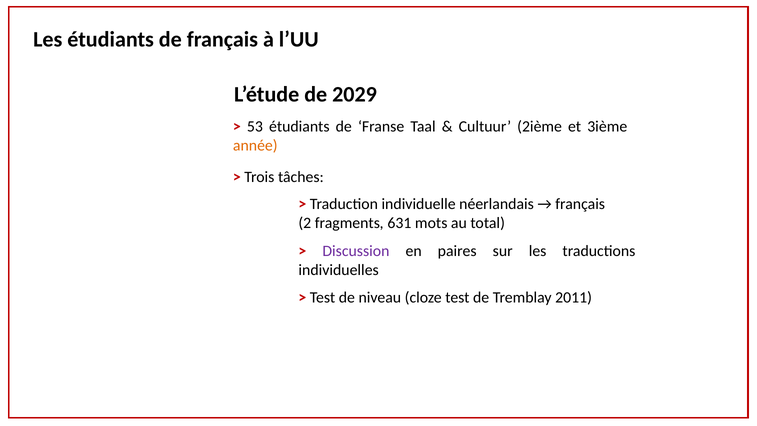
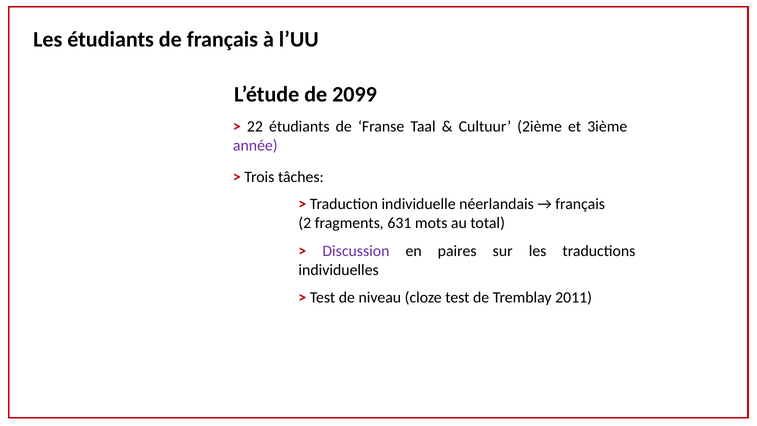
2029: 2029 -> 2099 (355, 94)
53: 53 -> 22 (255, 127)
année colour: orange -> purple (255, 146)
